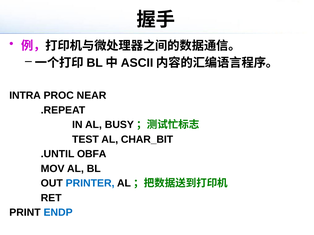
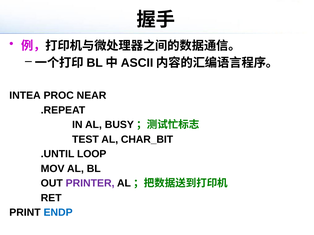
INTRA: INTRA -> INTEA (25, 96)
OBFA: OBFA -> LOOP (92, 154)
PRINTER colour: blue -> purple (90, 184)
